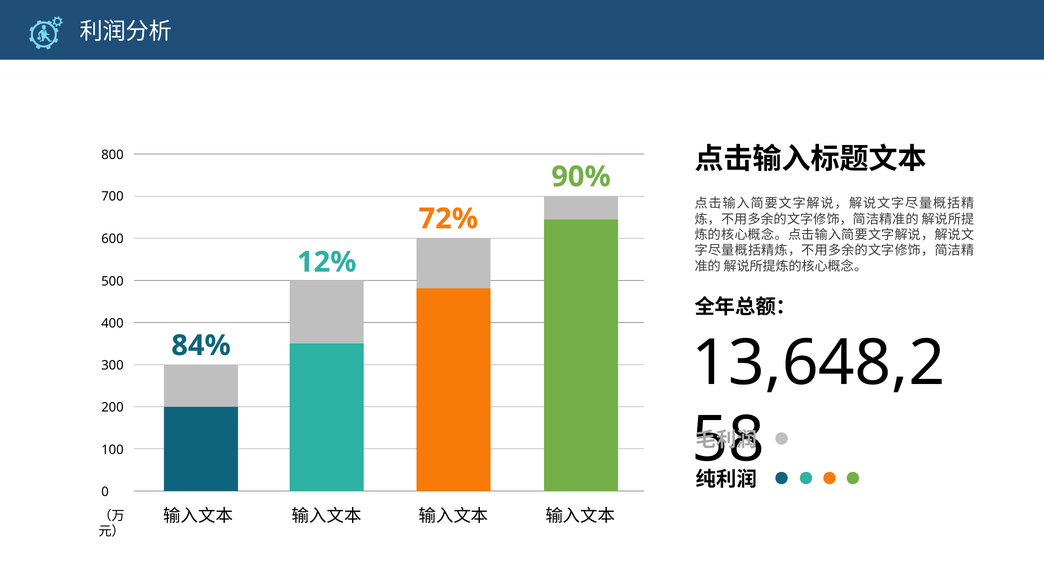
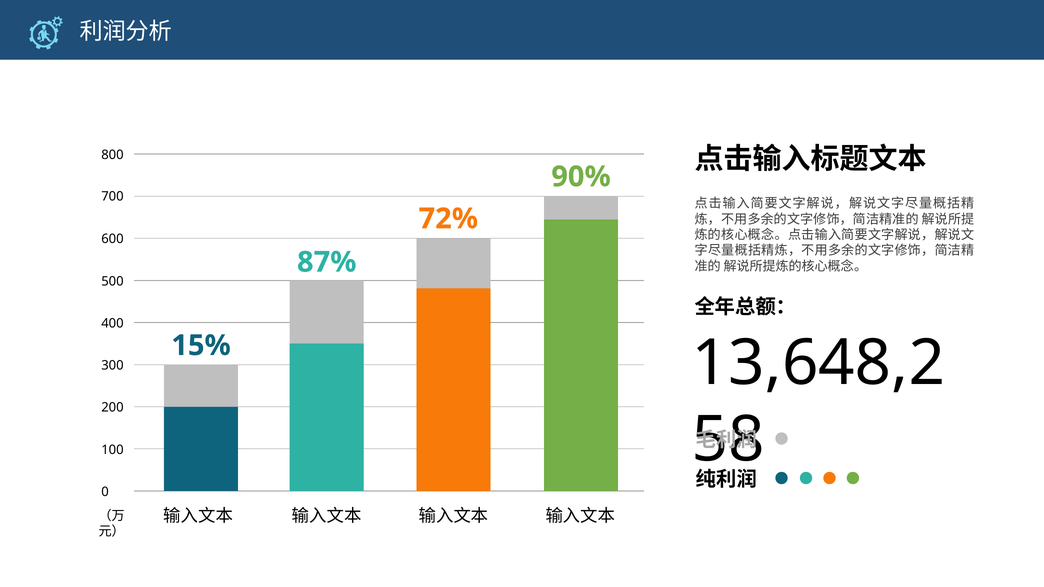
12%: 12% -> 87% (327, 262)
84%: 84% -> 15% (201, 346)
